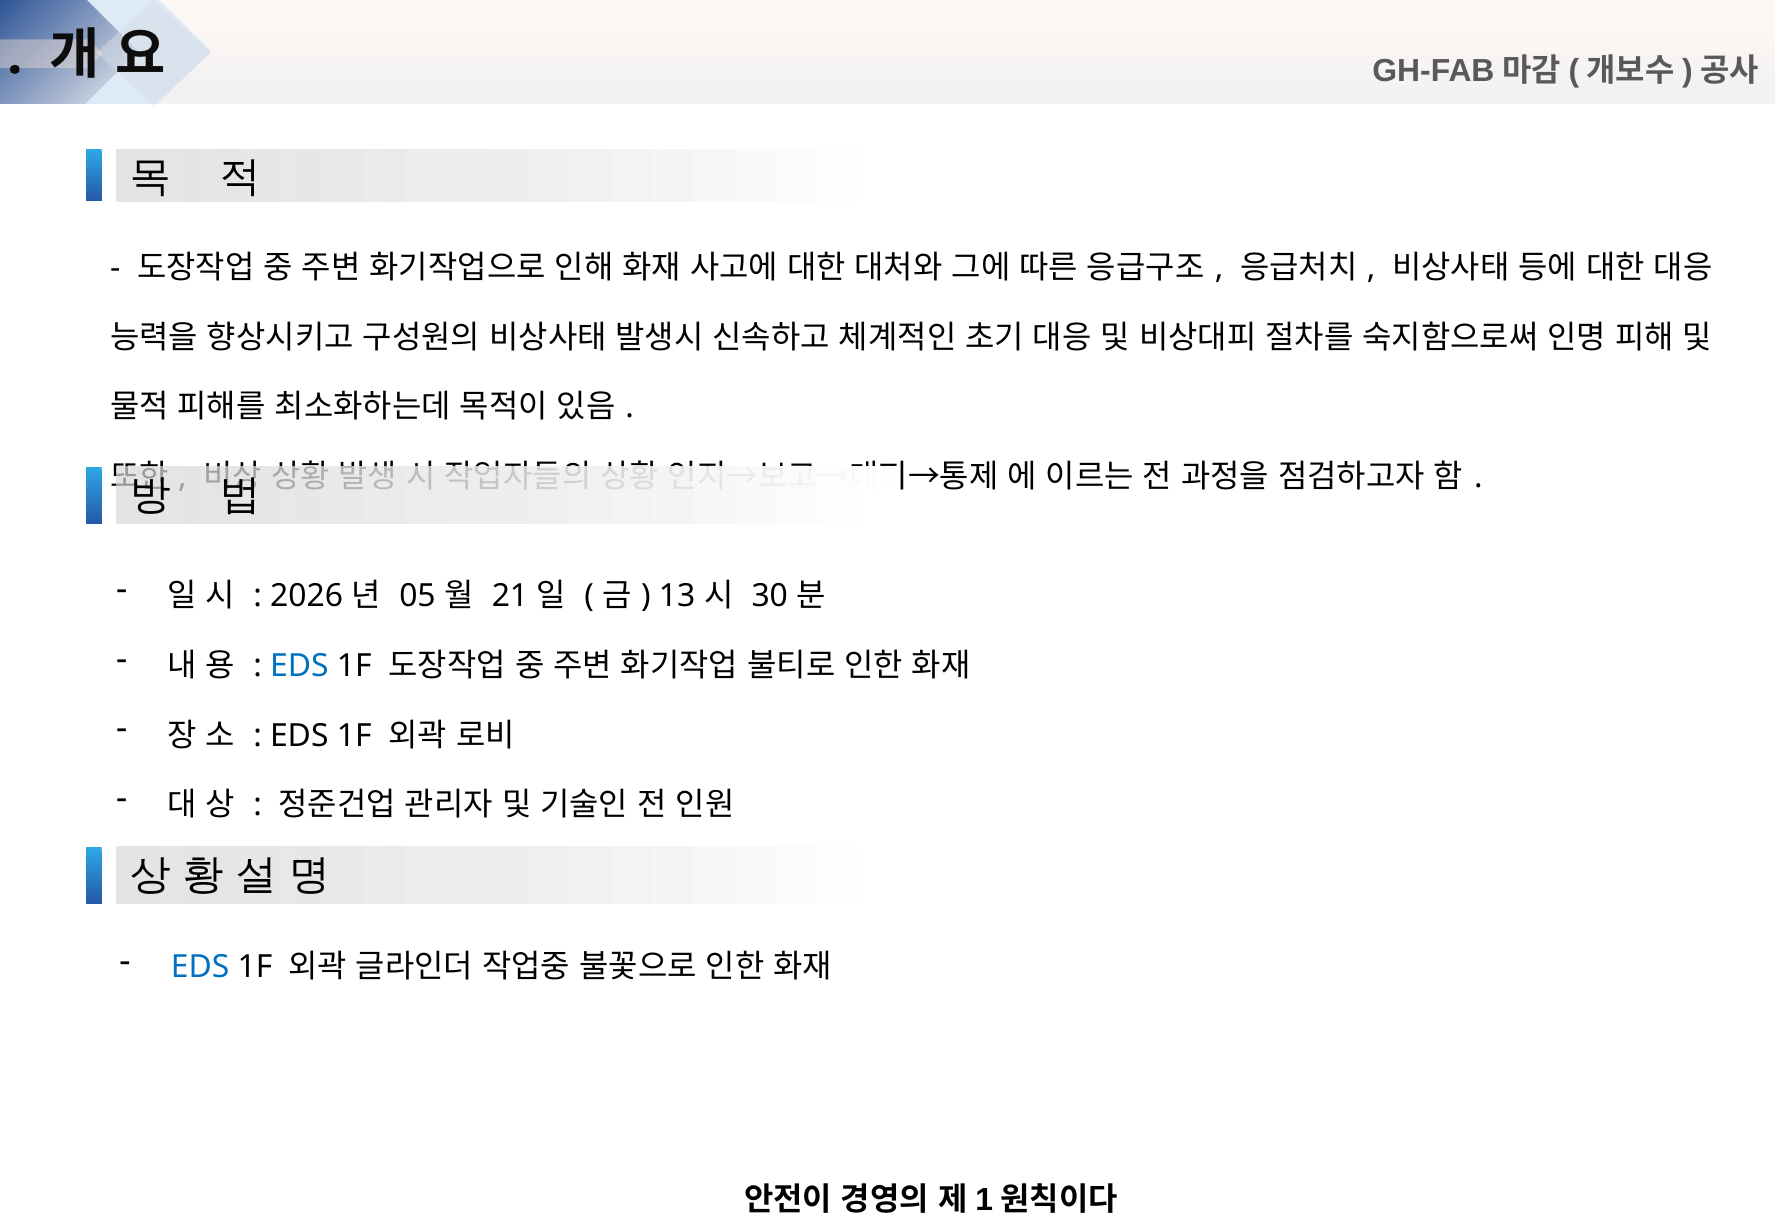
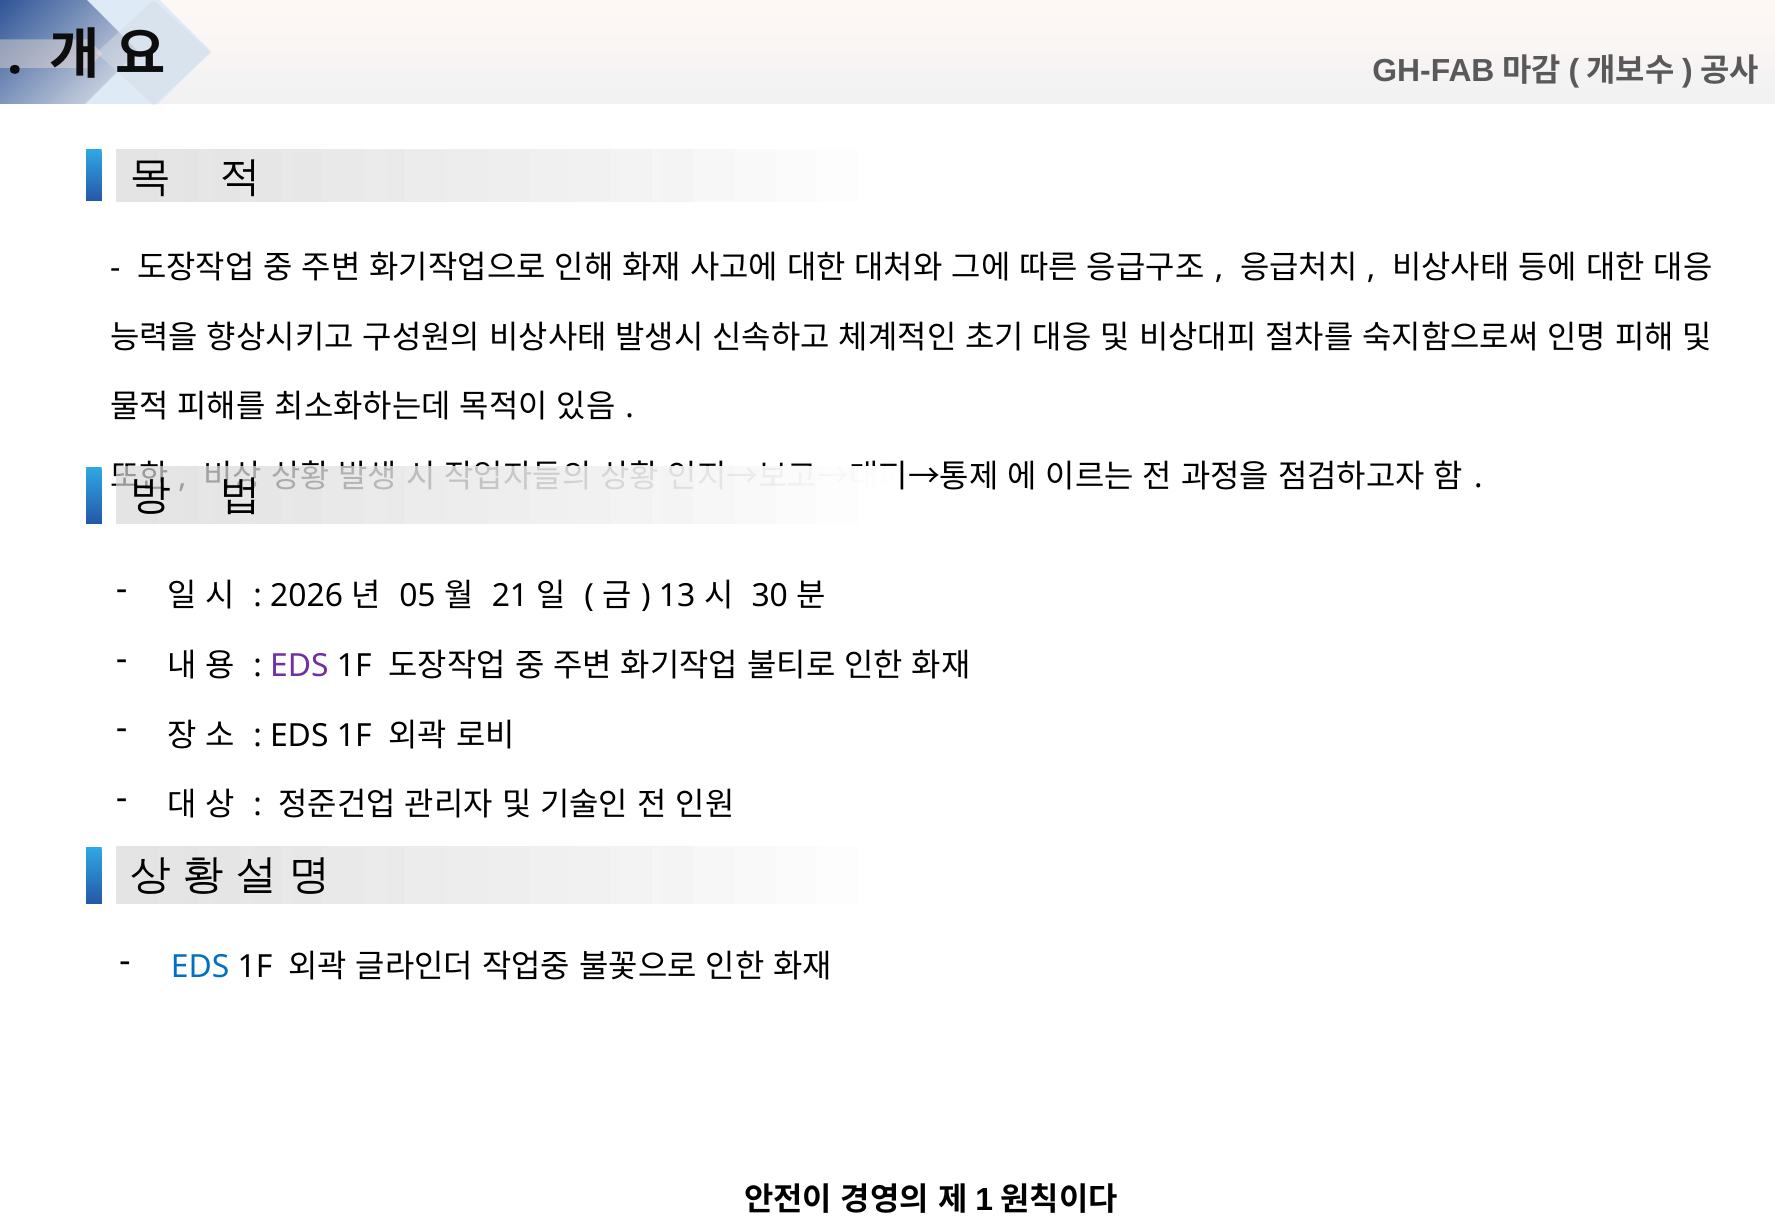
EDS colour: blue -> purple (299, 666)
